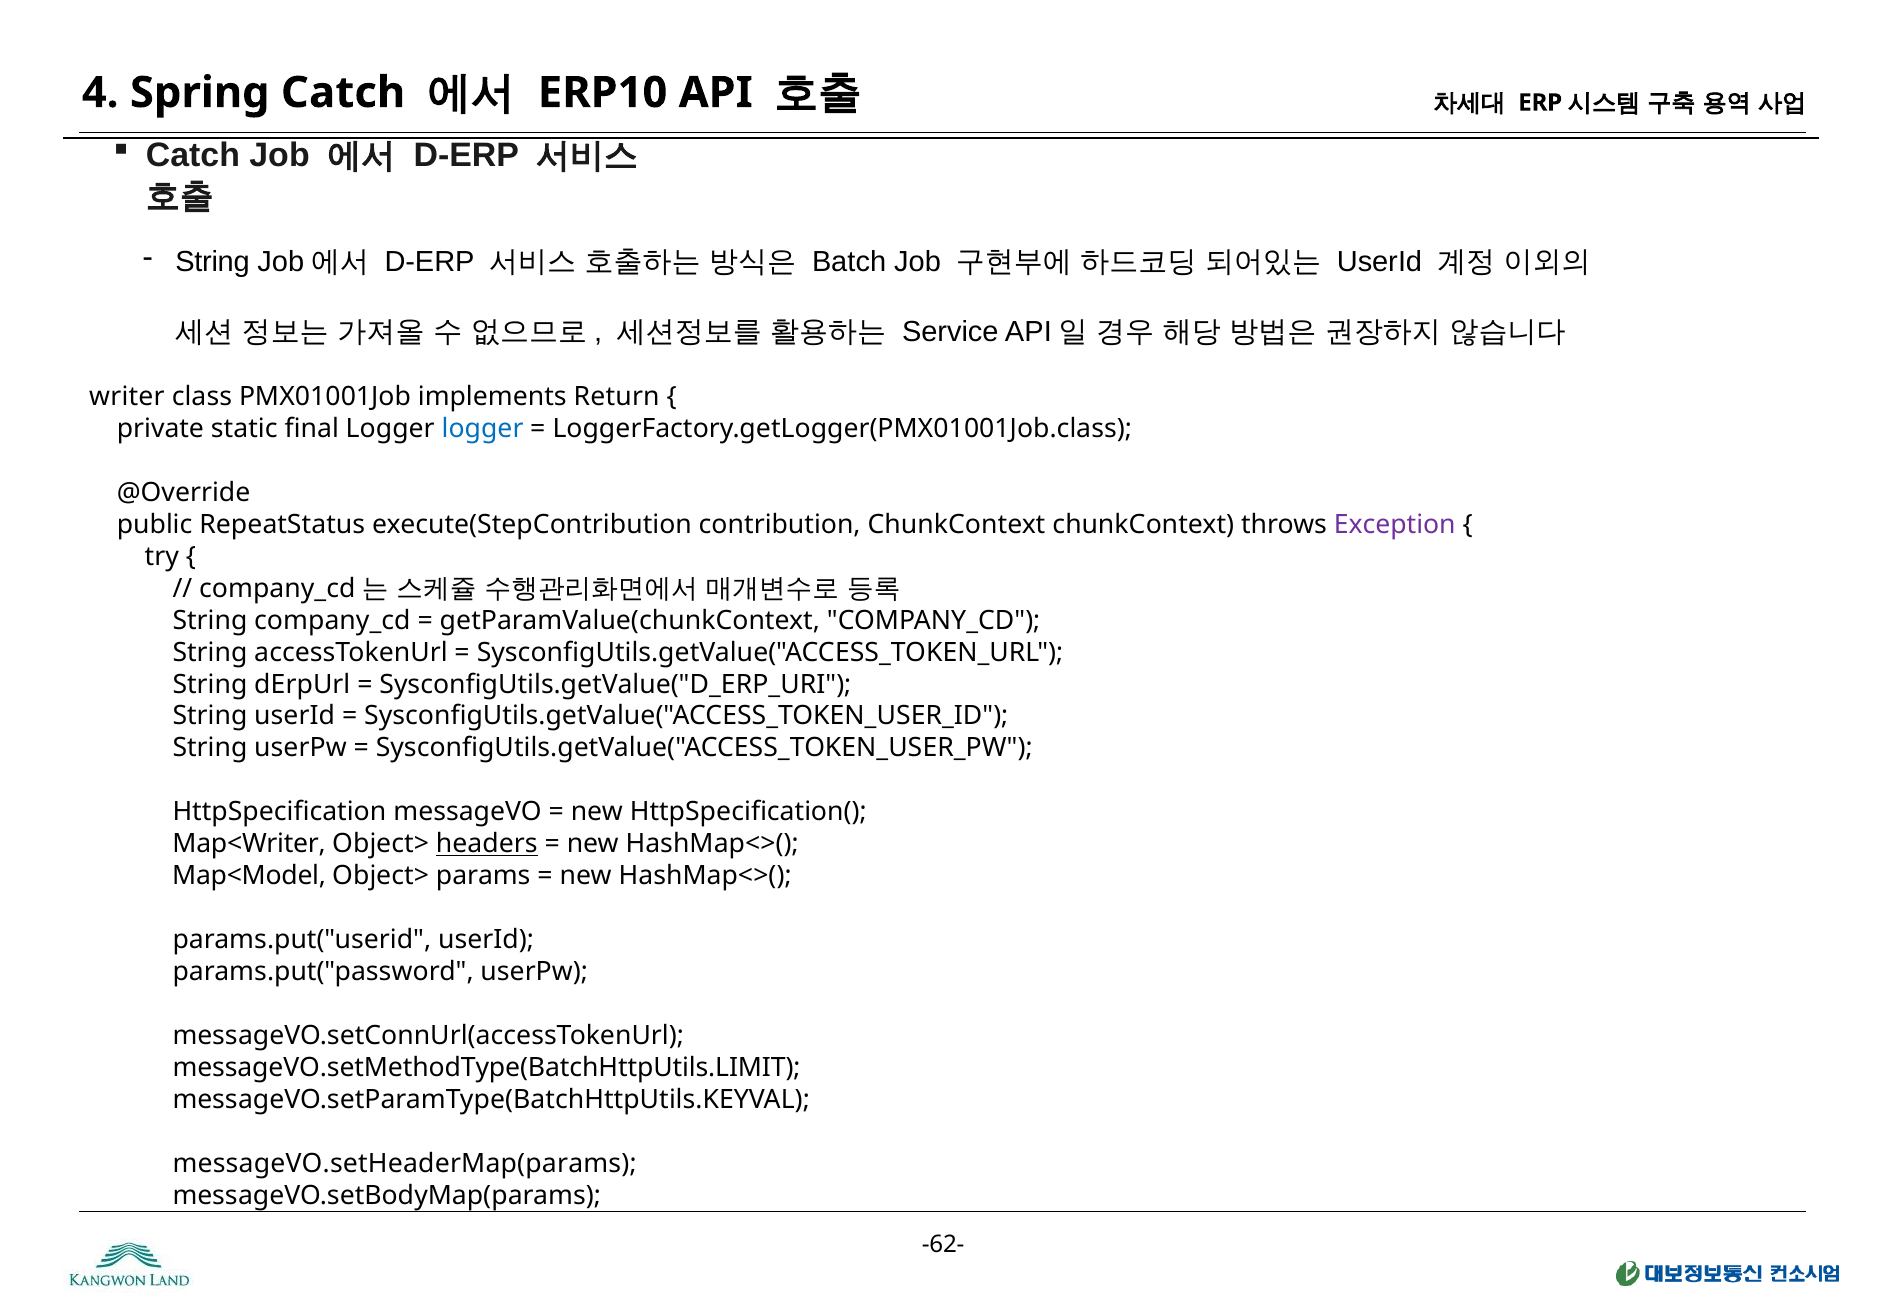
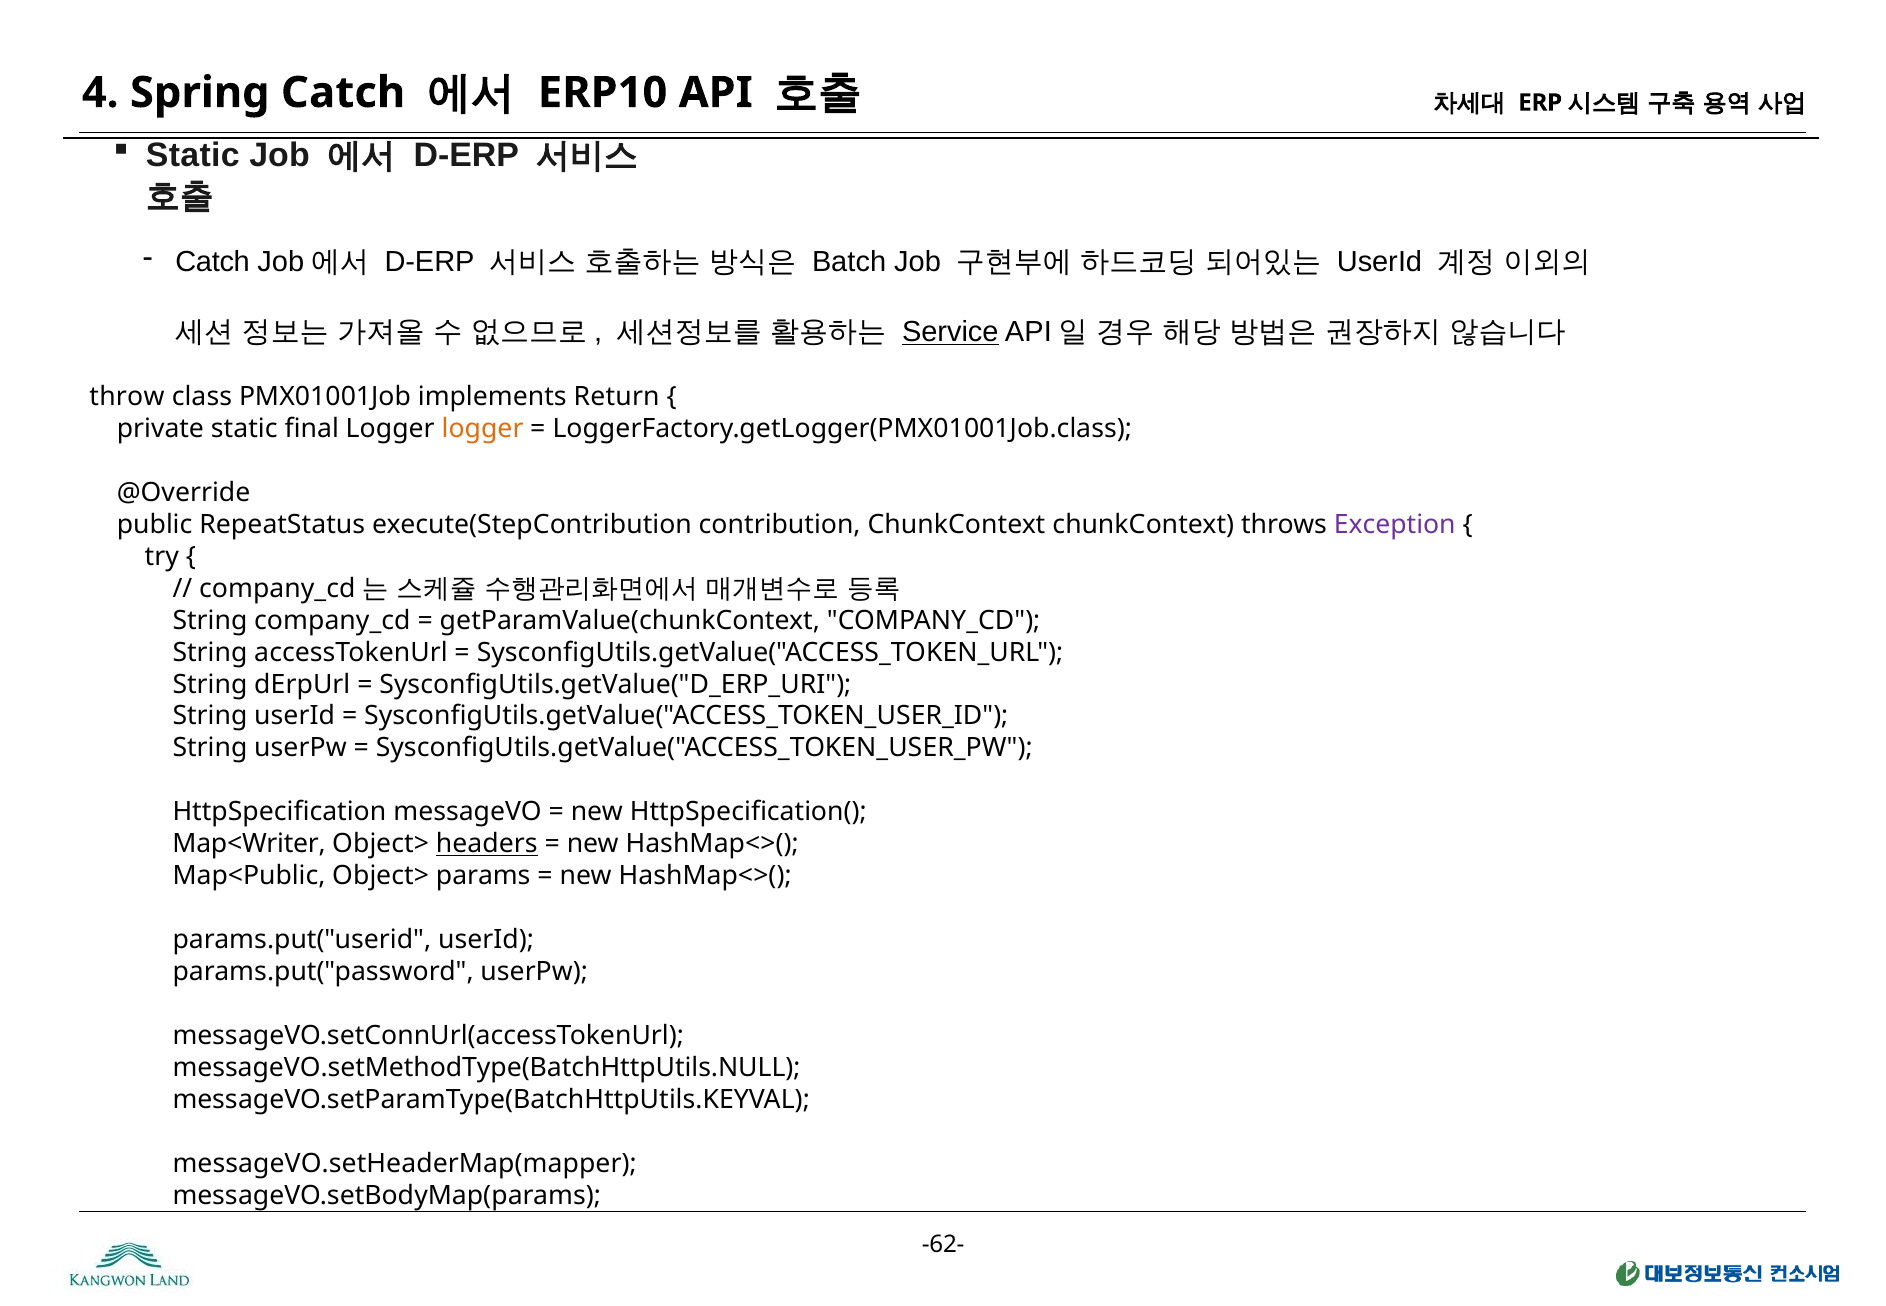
Catch: Catch -> Static (193, 156)
String: String -> Catch (213, 262)
Service underline: none -> present (950, 332)
writer: writer -> throw (127, 397)
logger colour: blue -> orange (483, 429)
Map<Model: Map<Model -> Map<Public (249, 876)
messageVO.setMethodType(BatchHttpUtils.LIMIT: messageVO.setMethodType(BatchHttpUtils.LIMIT -> messageVO.setMethodType(BatchHttpUtils.NULL (487, 1067)
messageVO.setHeaderMap(params: messageVO.setHeaderMap(params -> messageVO.setHeaderMap(mapper (405, 1163)
